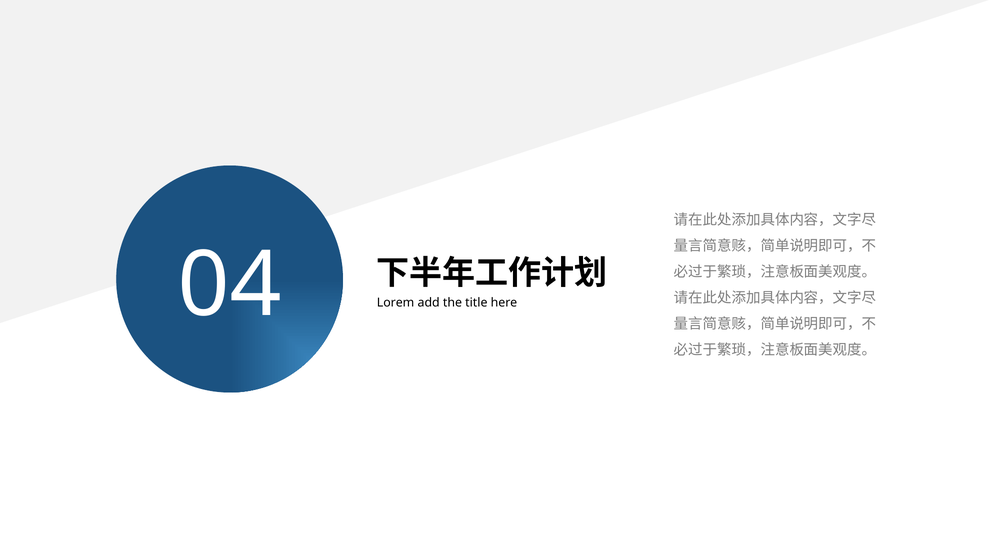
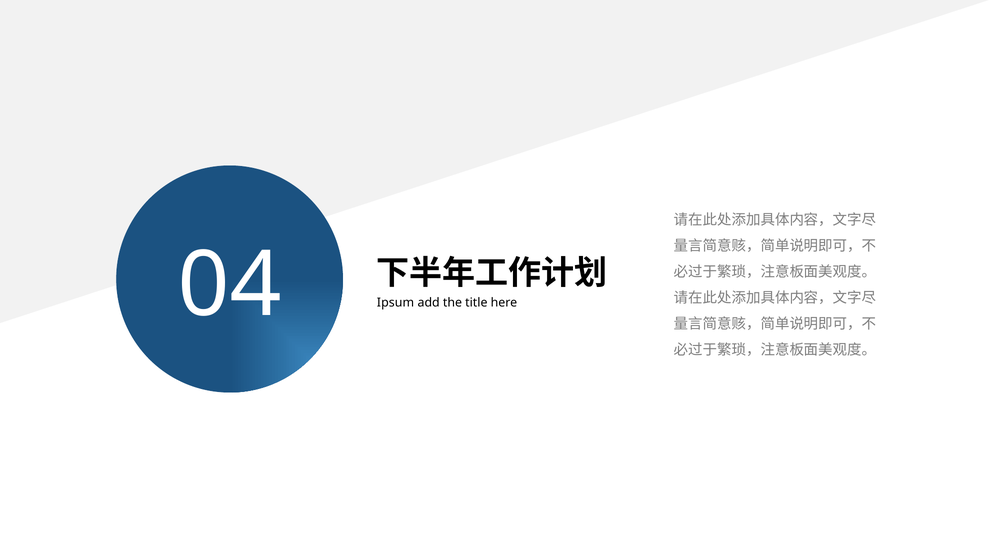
Lorem: Lorem -> Ipsum (396, 302)
